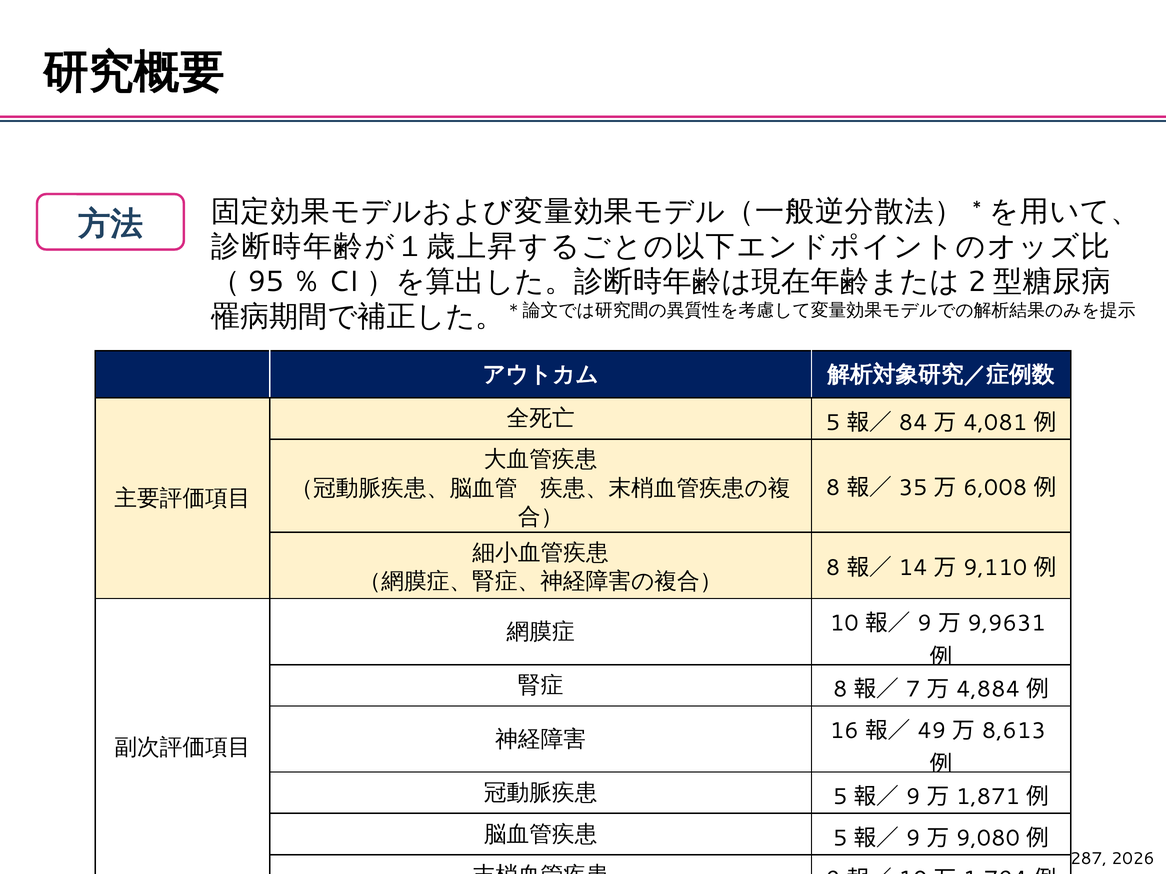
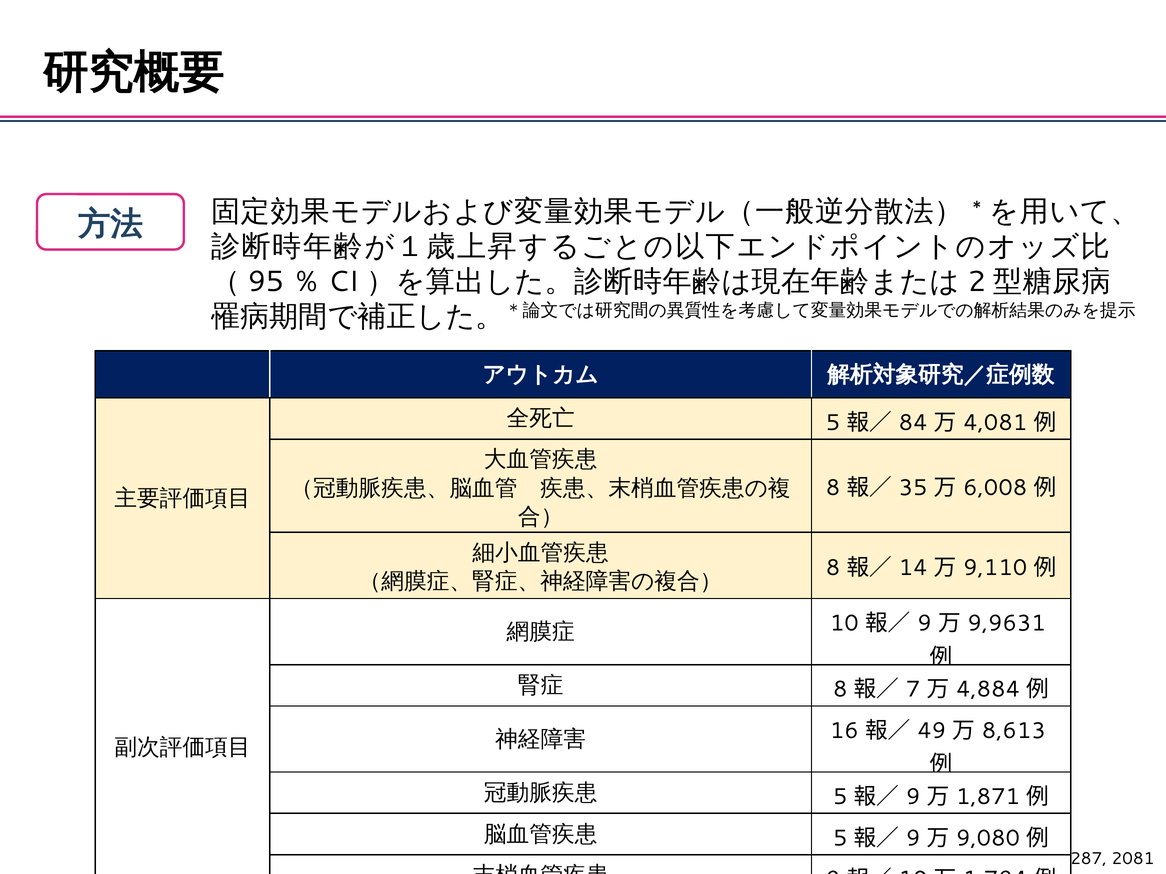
2026: 2026 -> 2081 (1133, 859)
